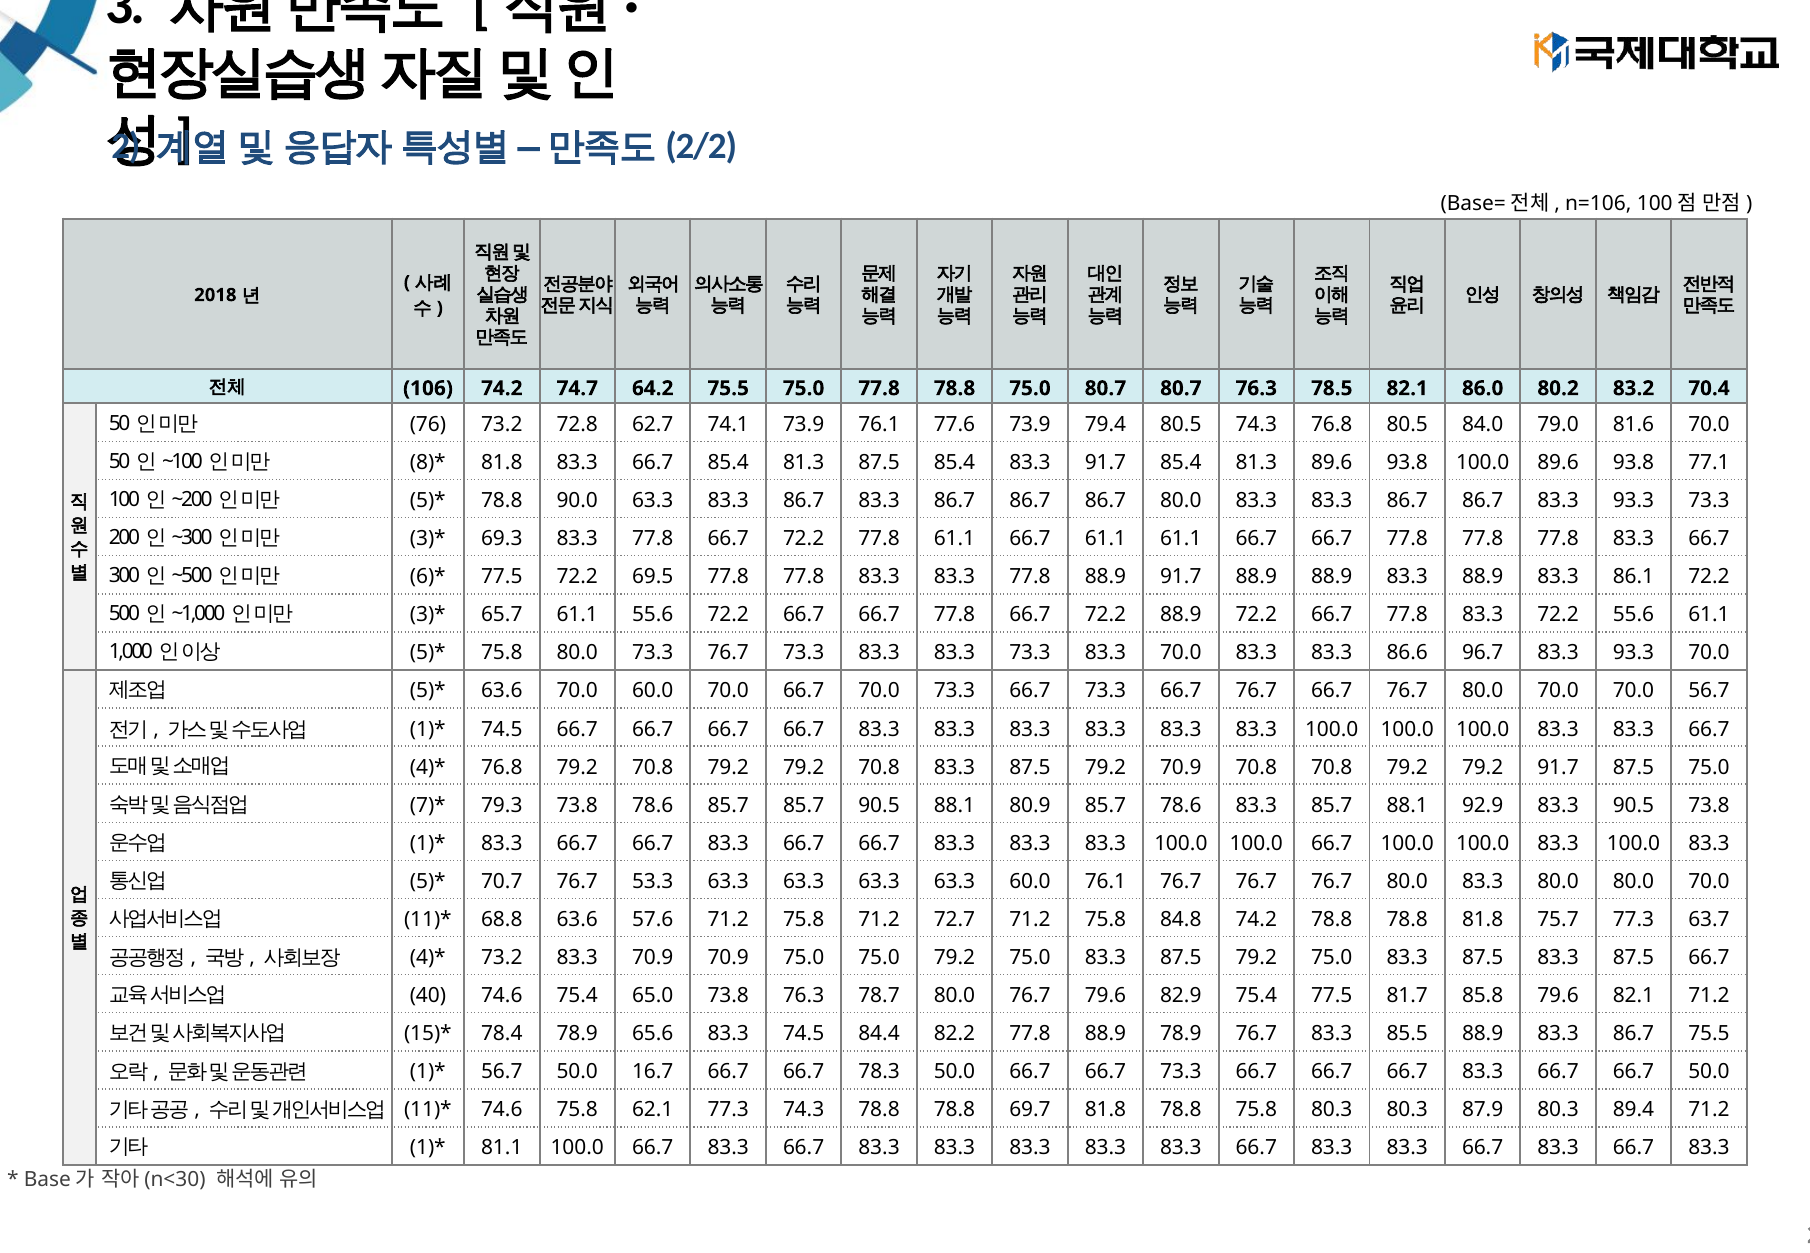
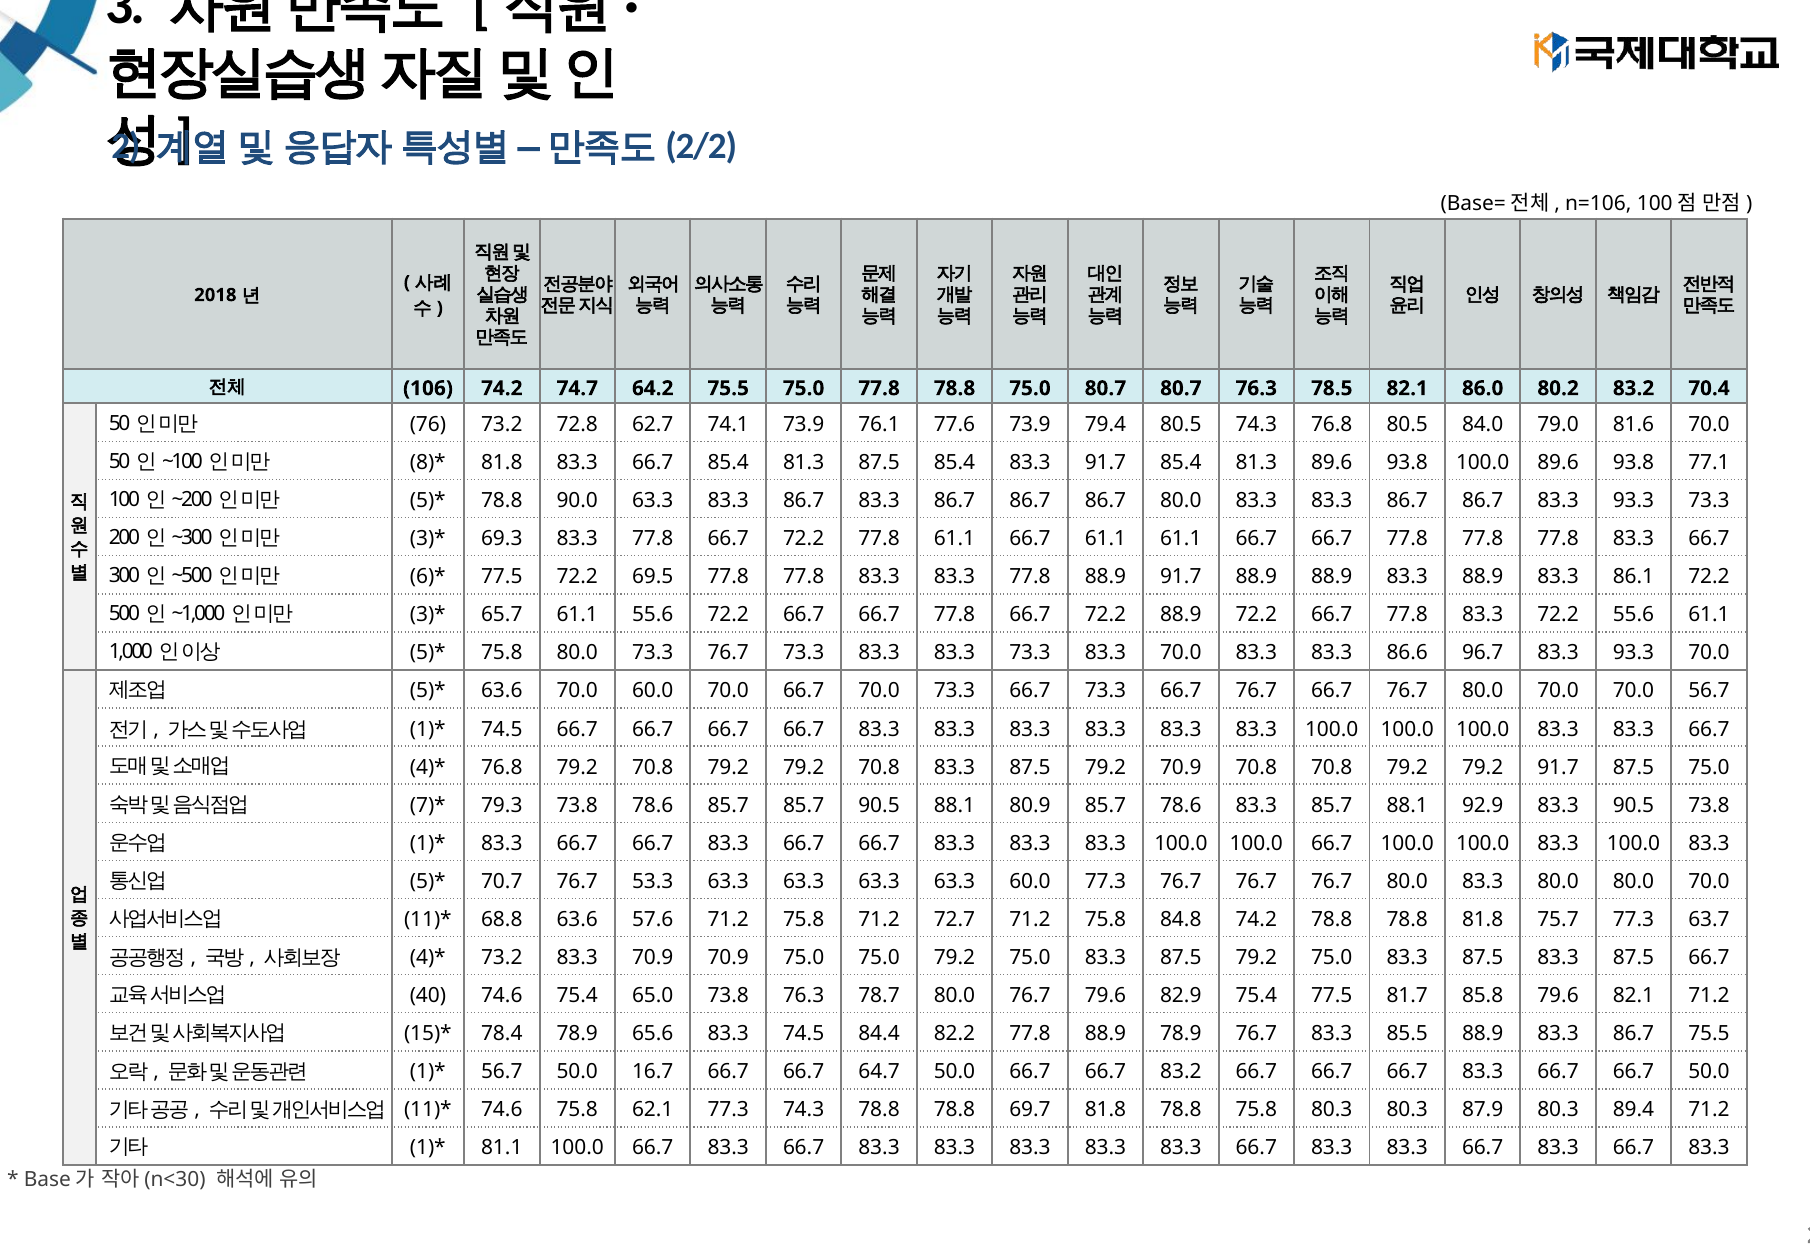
60.0 76.1: 76.1 -> 77.3 (1105, 881)
78.3: 78.3 -> 64.7 (879, 1072)
66.7 66.7 73.3: 73.3 -> 83.2 (1181, 1072)
